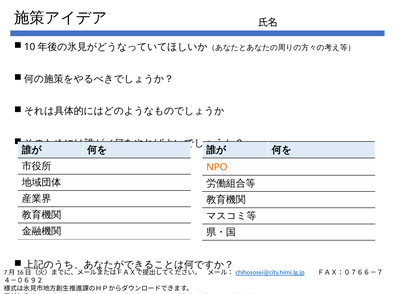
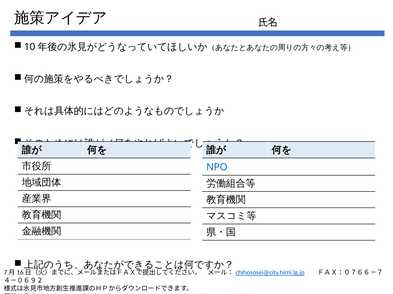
NPO colour: orange -> blue (217, 167)
